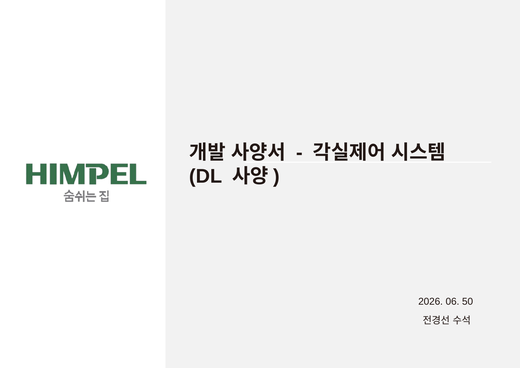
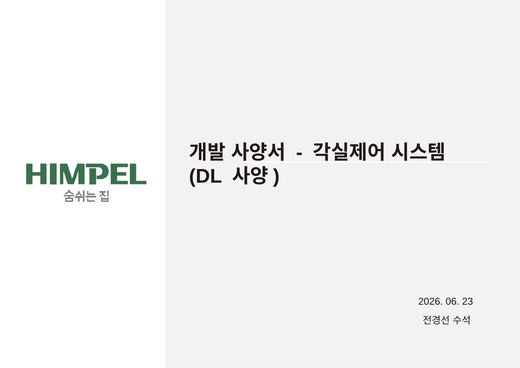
50: 50 -> 23 (468, 301)
